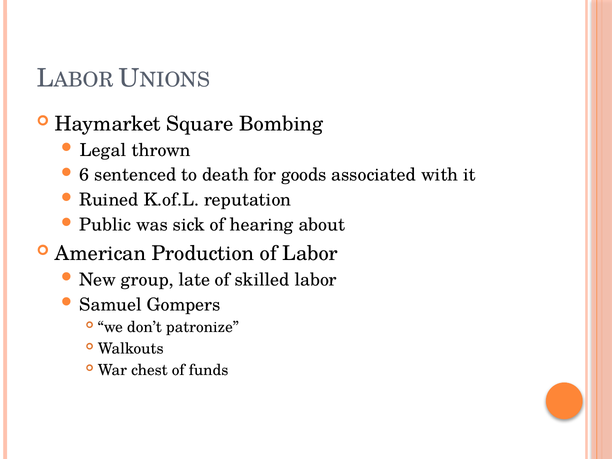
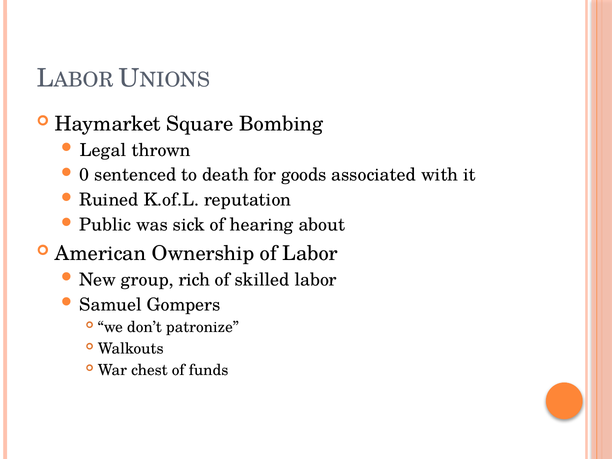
6: 6 -> 0 (84, 175)
Production: Production -> Ownership (203, 253)
late: late -> rich (194, 280)
